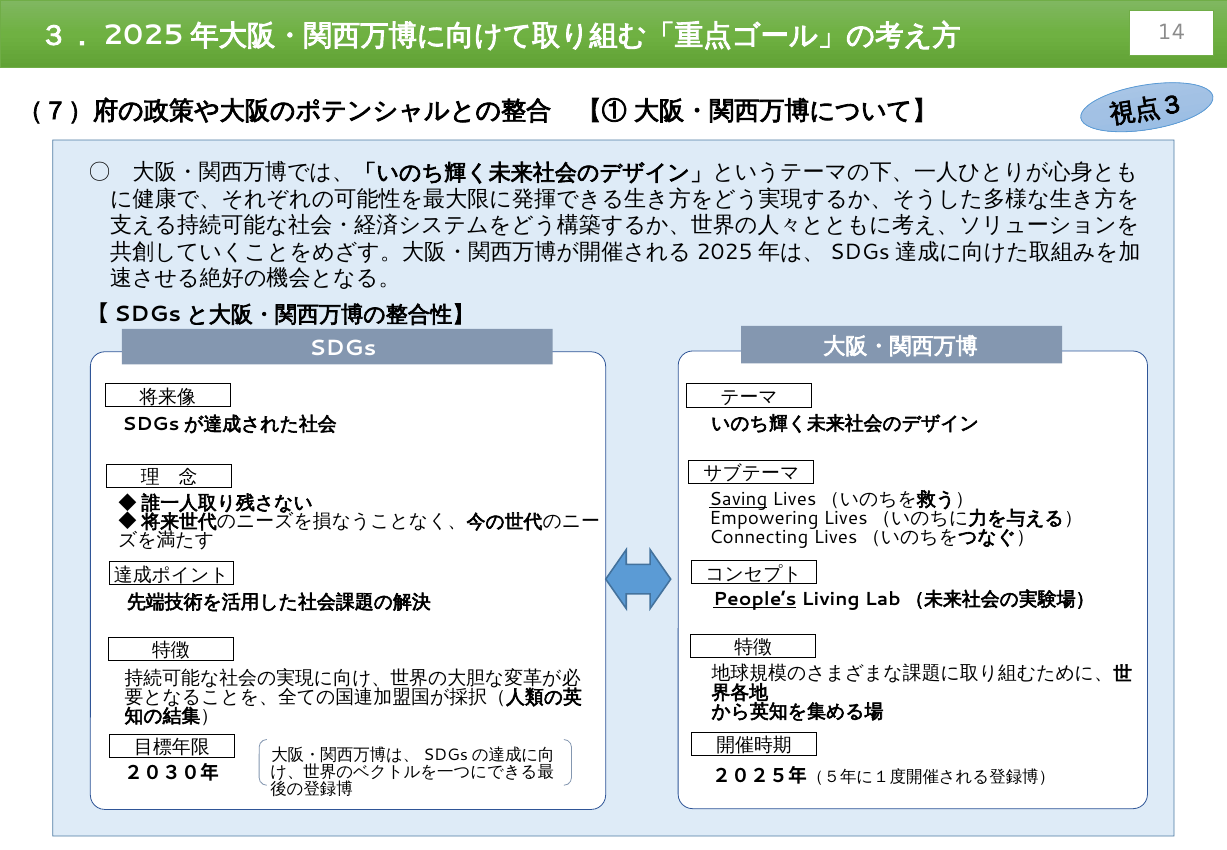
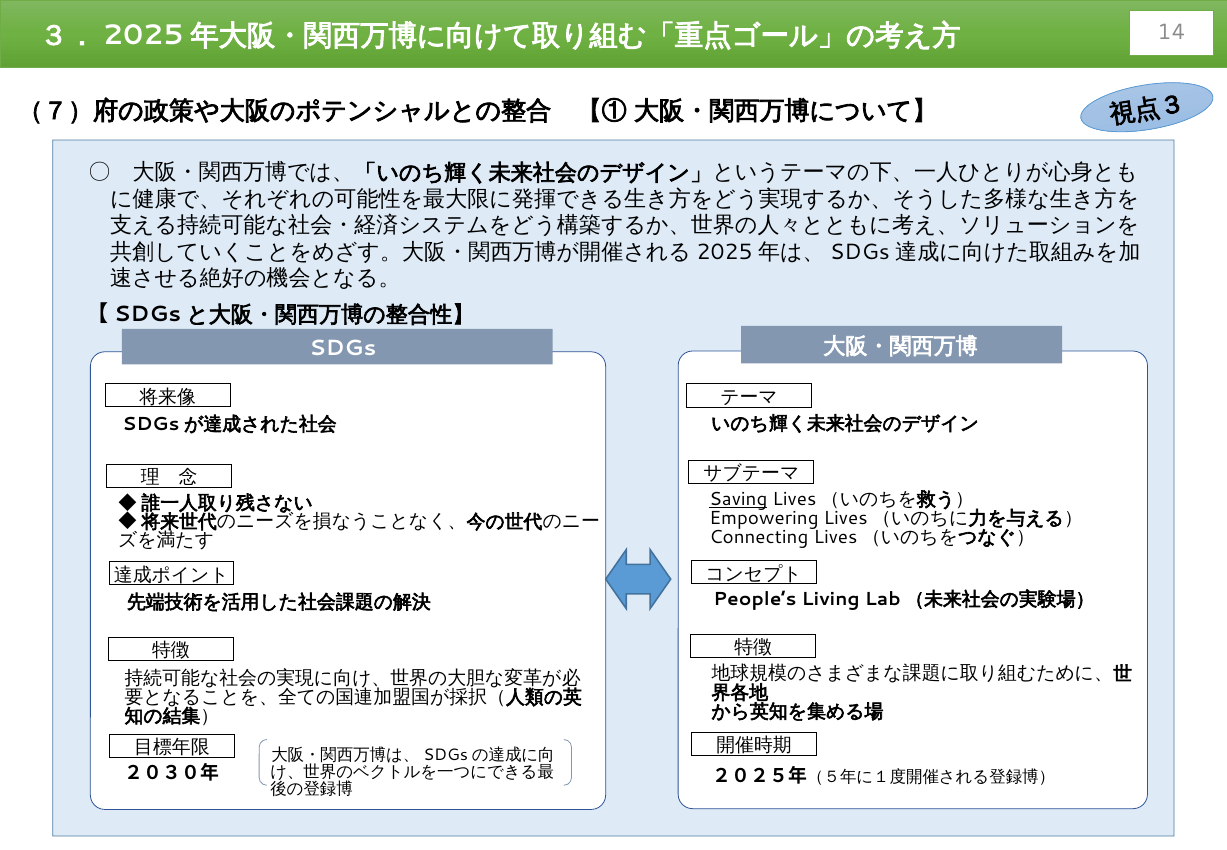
People’s underline: present -> none (755, 599)
